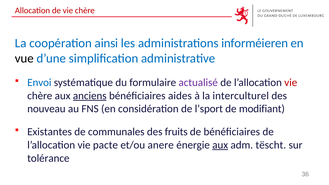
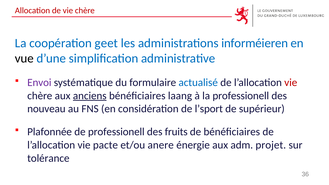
ainsi: ainsi -> geet (106, 43)
Envoi colour: blue -> purple (39, 83)
actualisé colour: purple -> blue (198, 83)
aides: aides -> laang (180, 96)
la interculturel: interculturel -> professionell (241, 96)
modifiant: modifiant -> supérieur (262, 109)
Existantes: Existantes -> Plafonnée (50, 132)
de communales: communales -> professionell (116, 132)
aux underline: present -> none (220, 145)
tëscht: tëscht -> projet (271, 145)
